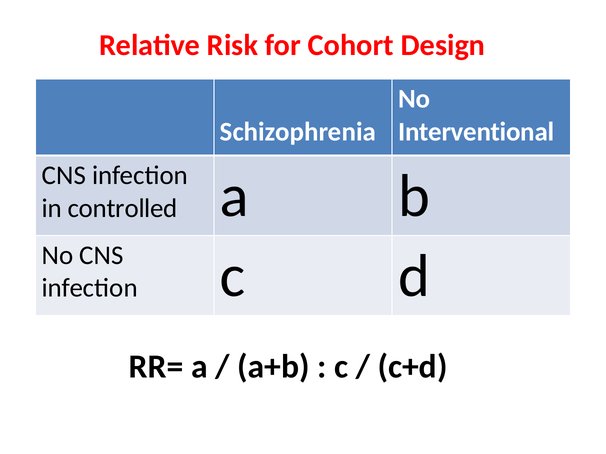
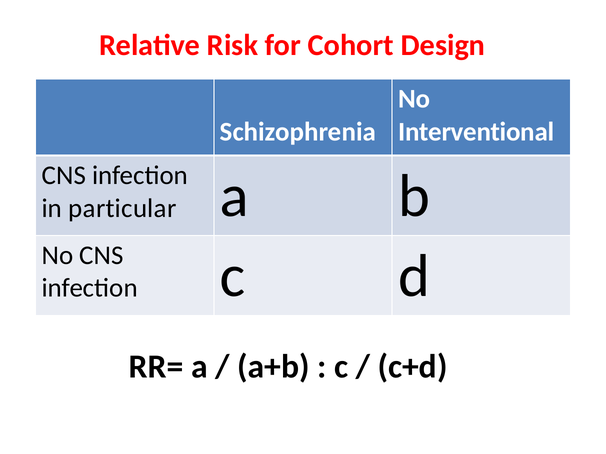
controlled: controlled -> particular (122, 208)
